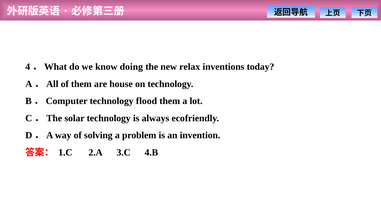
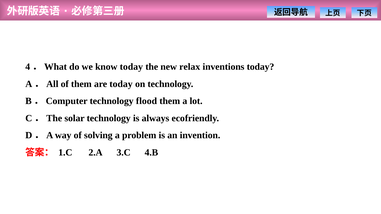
know doing: doing -> today (131, 67)
are house: house -> today (121, 84)
